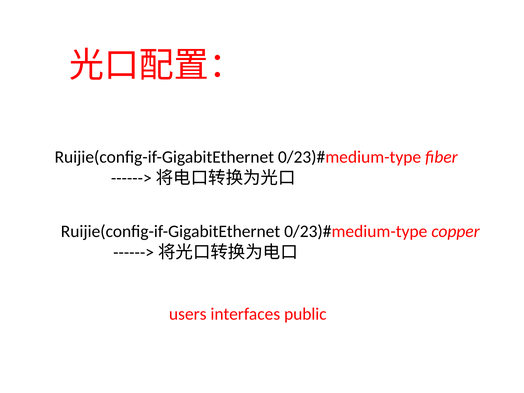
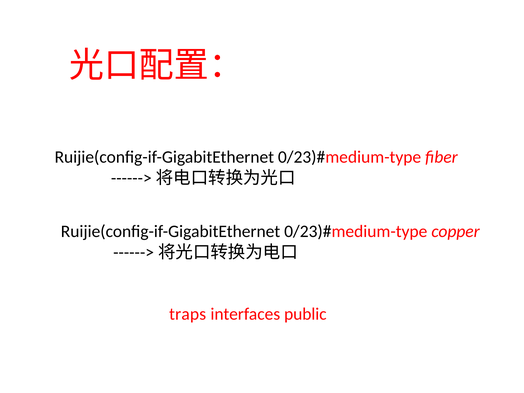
users: users -> traps (188, 314)
